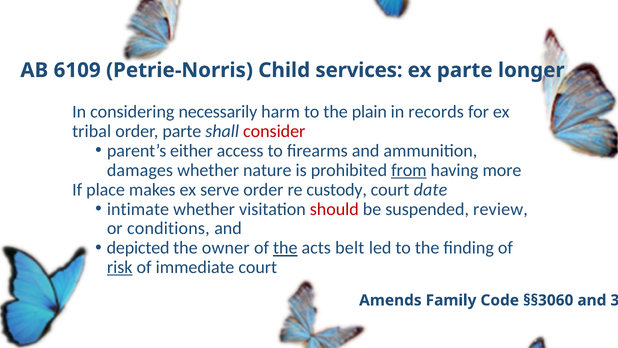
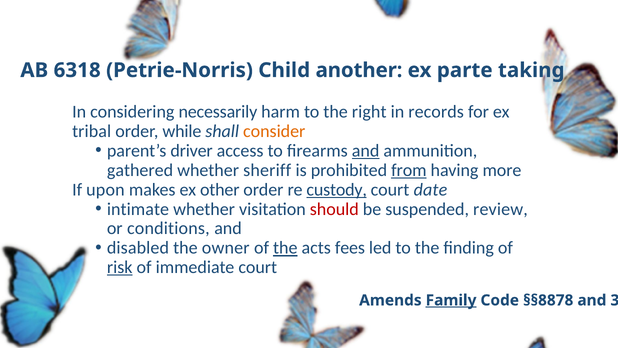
6109: 6109 -> 6318 (77, 70)
services: services -> another (359, 70)
longer: longer -> taking (531, 70)
plain: plain -> right (369, 112)
order parte: parte -> while (182, 131)
consider colour: red -> orange (274, 131)
either: either -> driver (192, 151)
and underline: none -> present (366, 151)
damages: damages -> gathered (140, 170)
nature: nature -> sheriff (267, 170)
place: place -> upon (105, 189)
serve: serve -> other (220, 189)
custody underline: none -> present (337, 189)
depicted: depicted -> disabled (138, 248)
belt: belt -> fees (350, 248)
Family underline: none -> present (451, 300)
§§3060: §§3060 -> §§8878 (548, 300)
